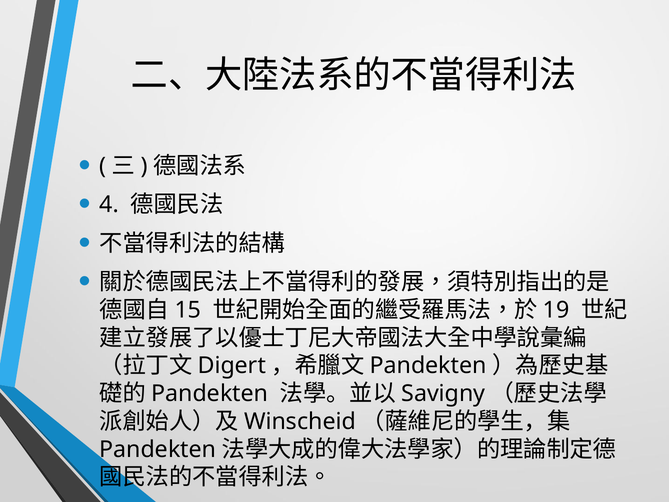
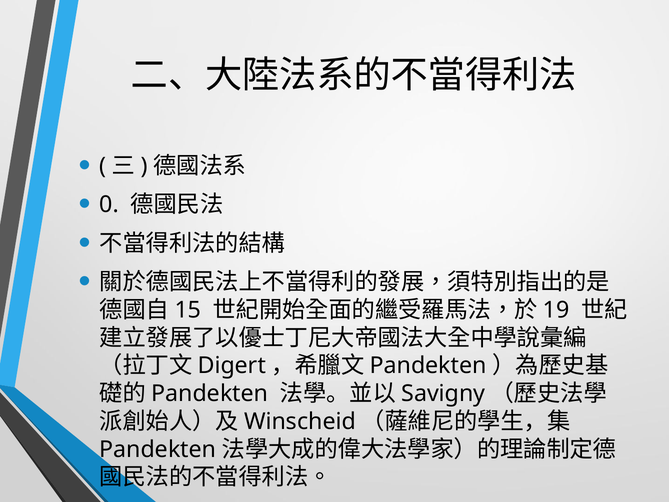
4: 4 -> 0 (109, 205)
